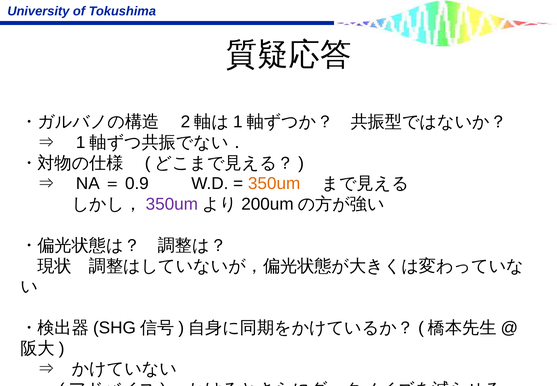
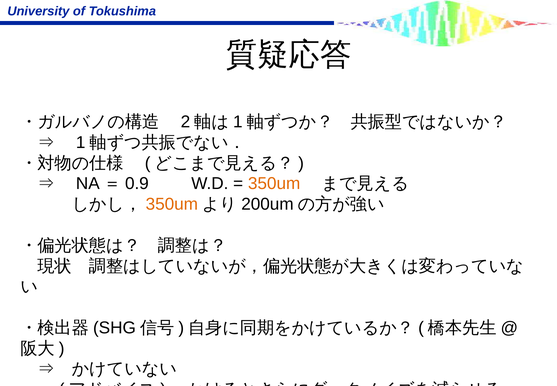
350um colour: purple -> orange (172, 204)
